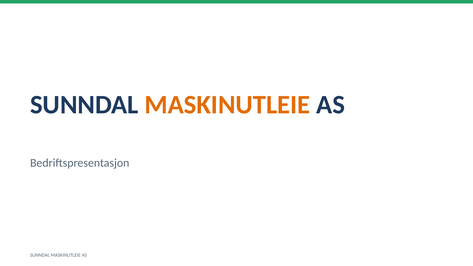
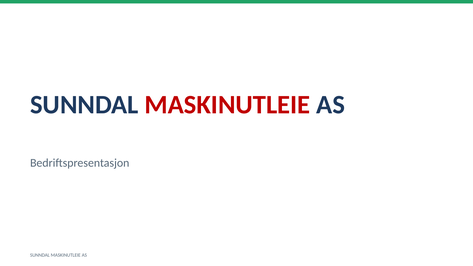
MASKINUTLEIE colour: orange -> red (227, 105)
